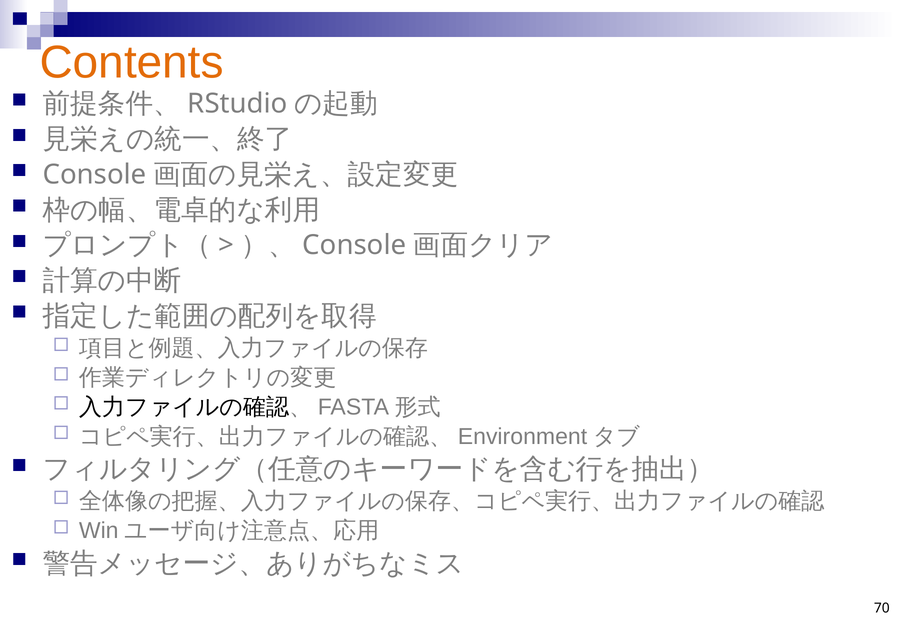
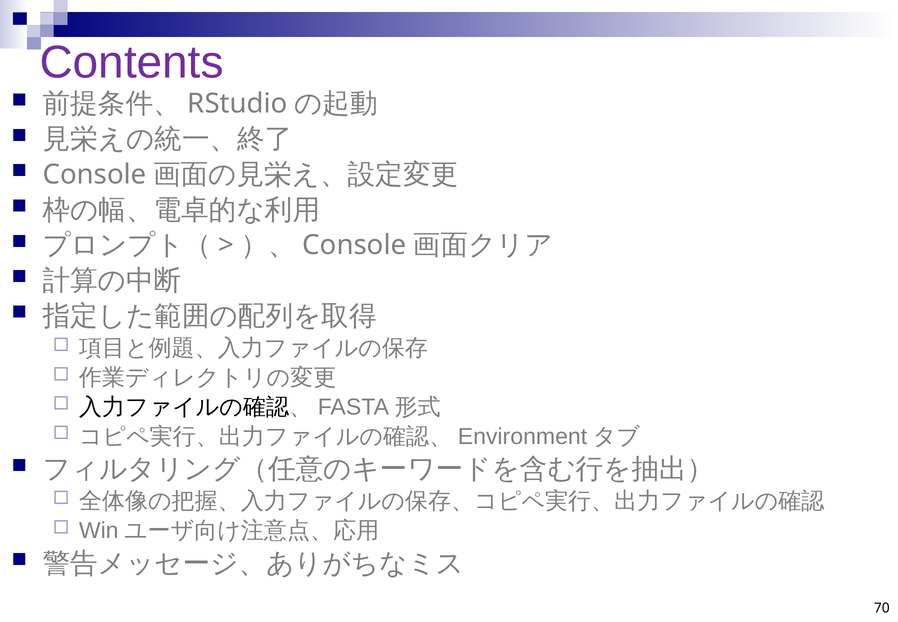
Contents colour: orange -> purple (132, 63)
